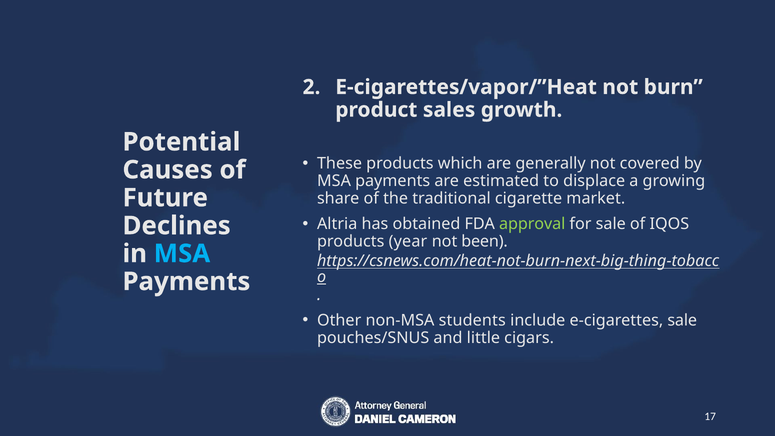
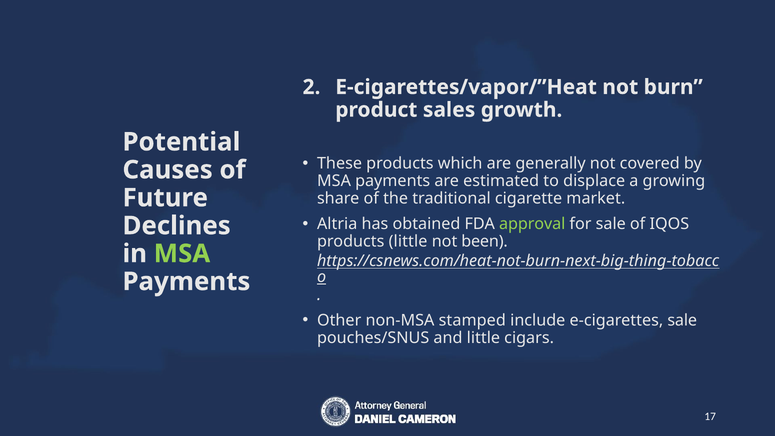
products year: year -> little (408, 241)
MSA colour: light blue -> light green (182, 254)
students: students -> stamped (472, 320)
